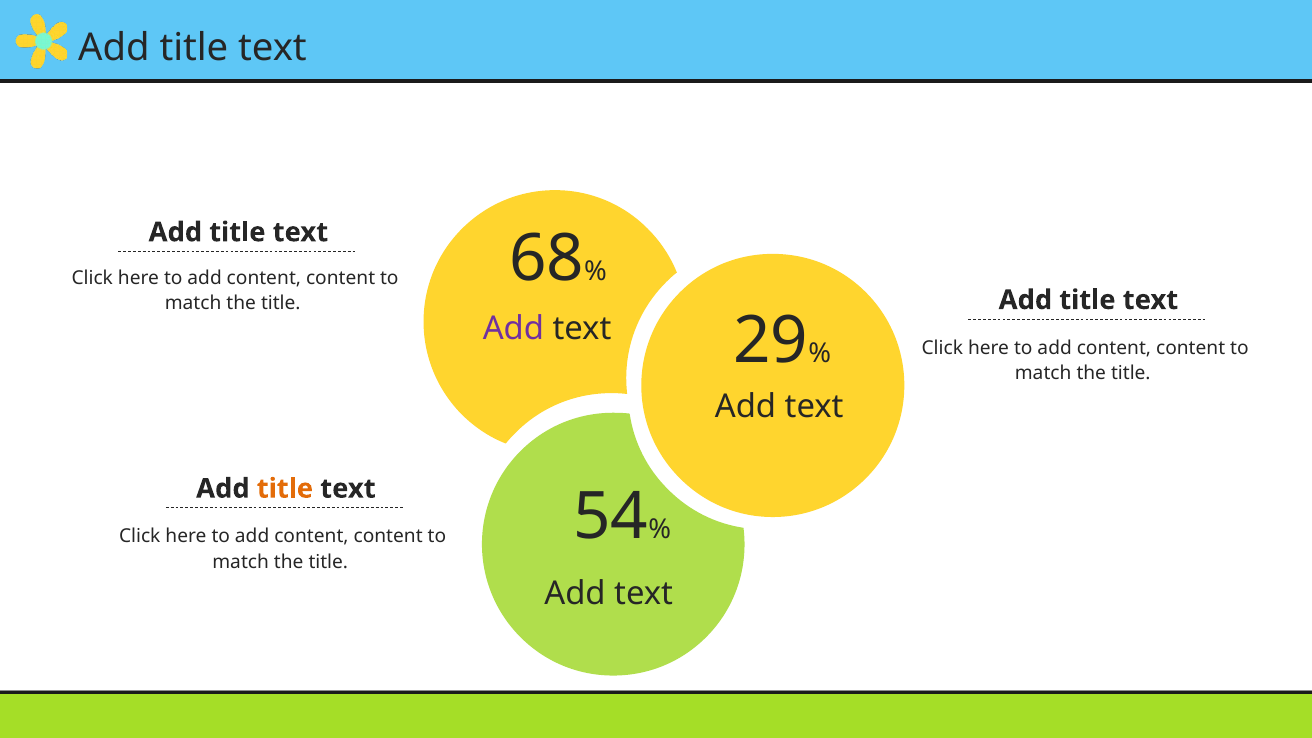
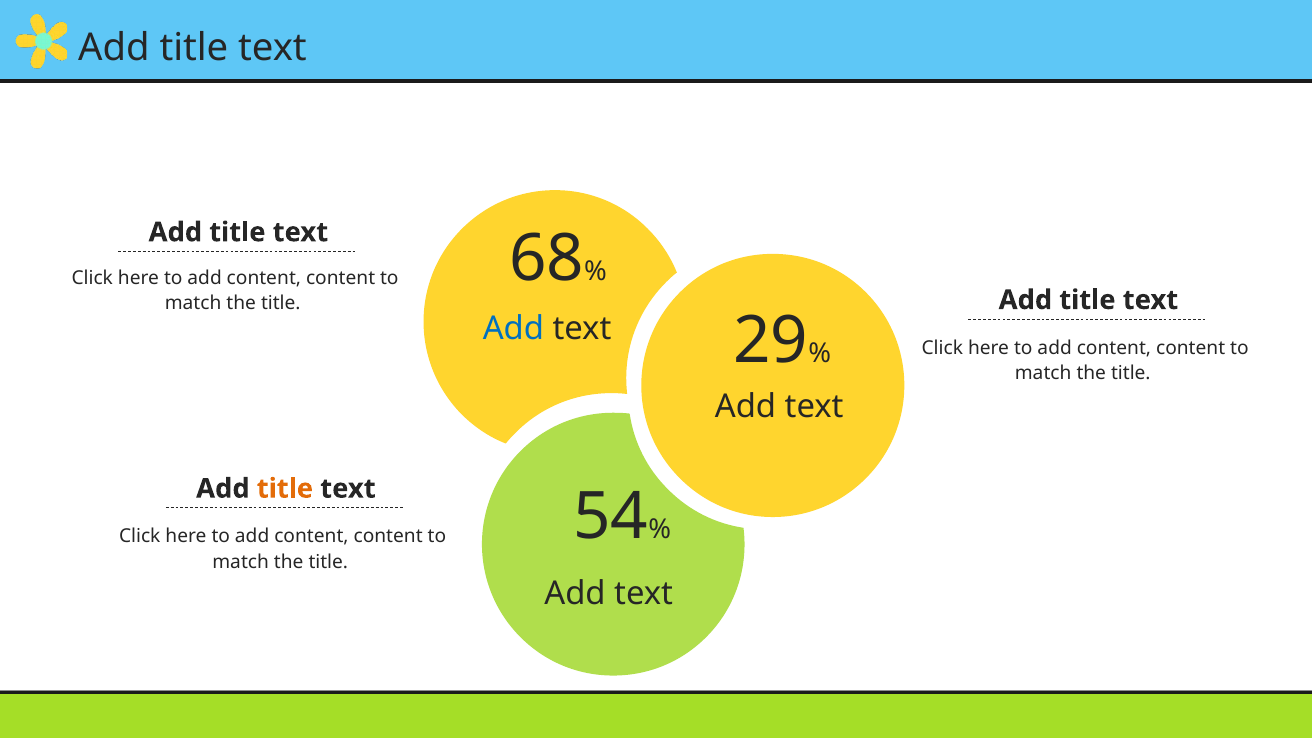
Add colour: purple -> blue (513, 329)
